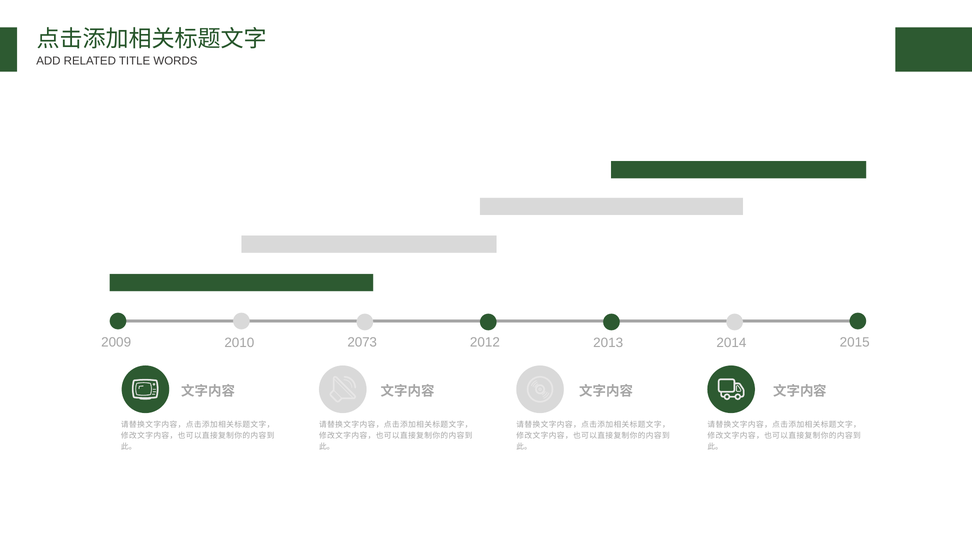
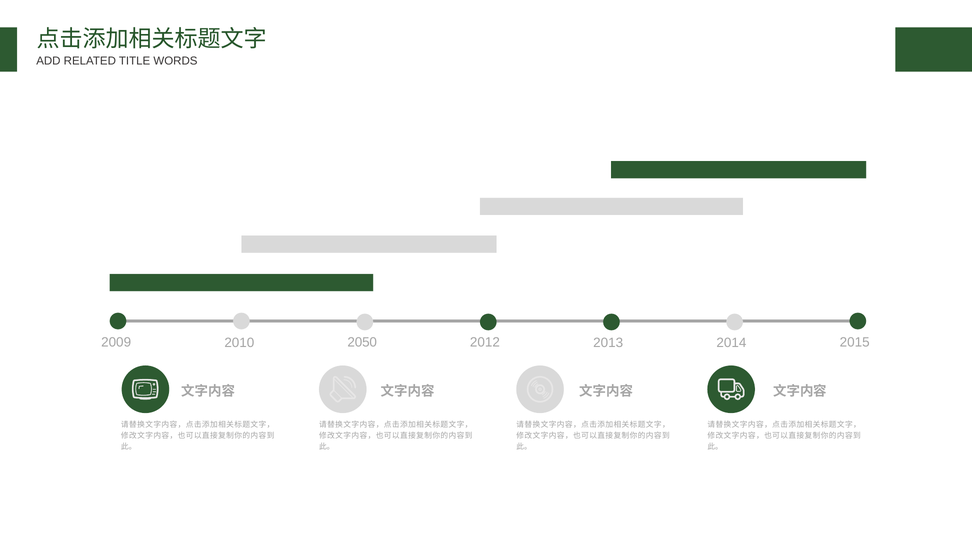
2073: 2073 -> 2050 (362, 342)
